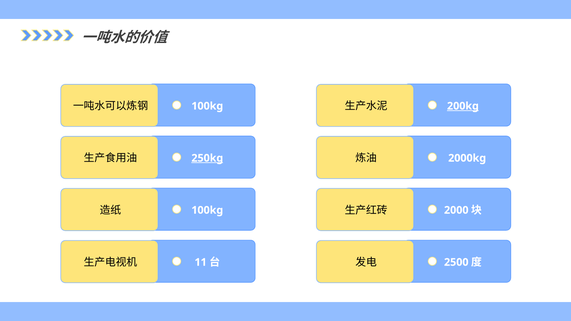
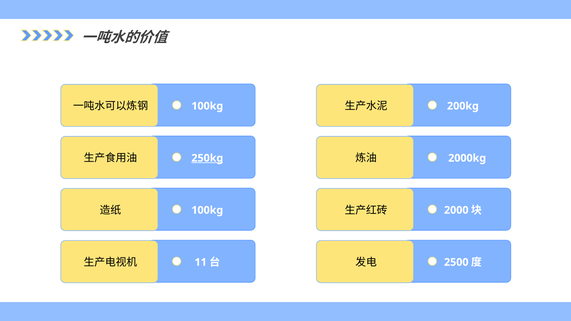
200kg underline: present -> none (463, 106)
